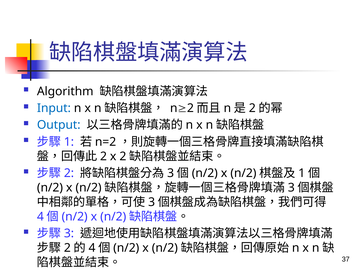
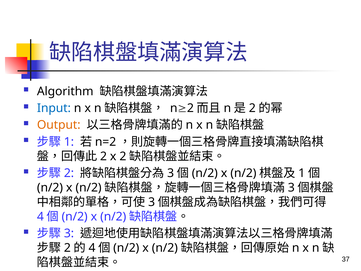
Output colour: blue -> orange (59, 125)
